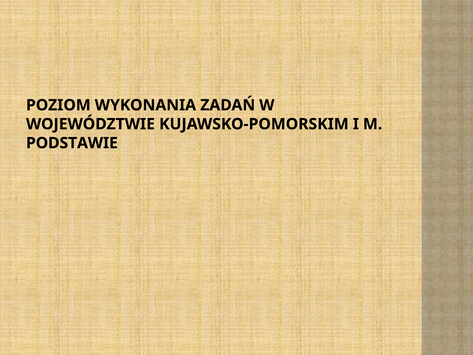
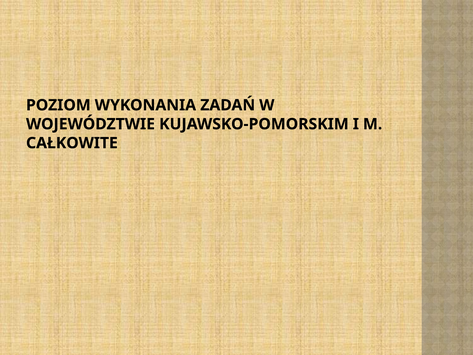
PODSTAWIE: PODSTAWIE -> CAŁKOWITE (72, 143)
